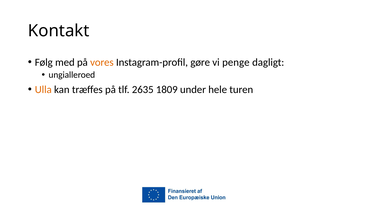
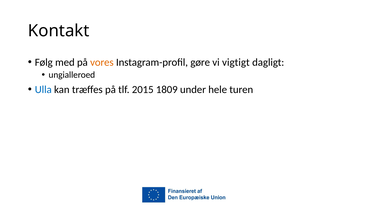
penge: penge -> vigtigt (236, 62)
Ulla colour: orange -> blue (43, 89)
2635: 2635 -> 2015 (143, 89)
